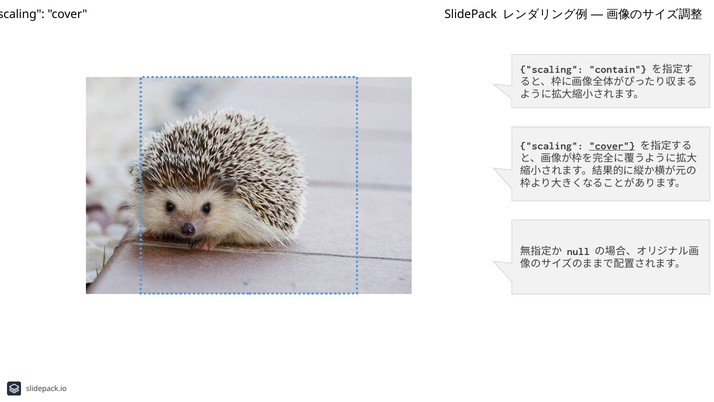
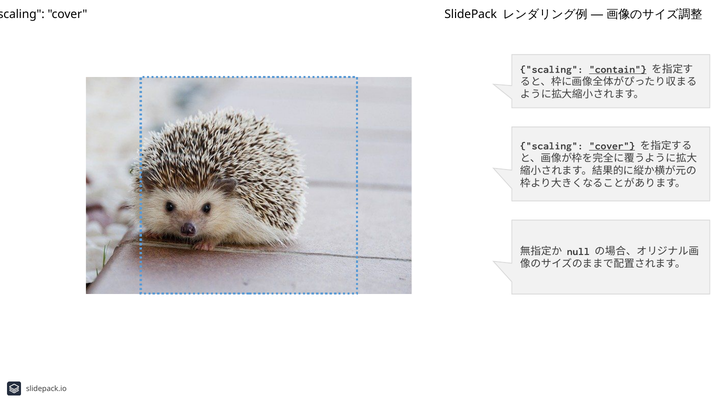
contain underline: none -> present (618, 69)
